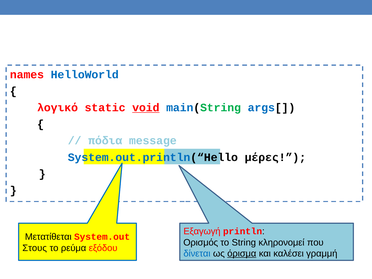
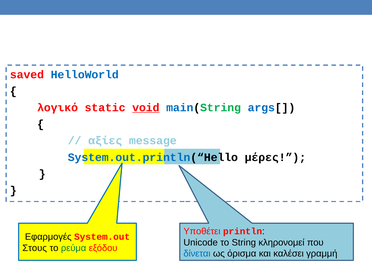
names: names -> saved (27, 75)
πόδια: πόδια -> αξίες (105, 141)
Εξαγωγή: Εξαγωγή -> Υποθέτει (202, 231)
Μετατίθεται: Μετατίθεται -> Εφαρμογές (48, 237)
Ορισμός: Ορισμός -> Unicode (201, 242)
ρεύμα colour: black -> green (74, 248)
όρισμα underline: present -> none (242, 254)
